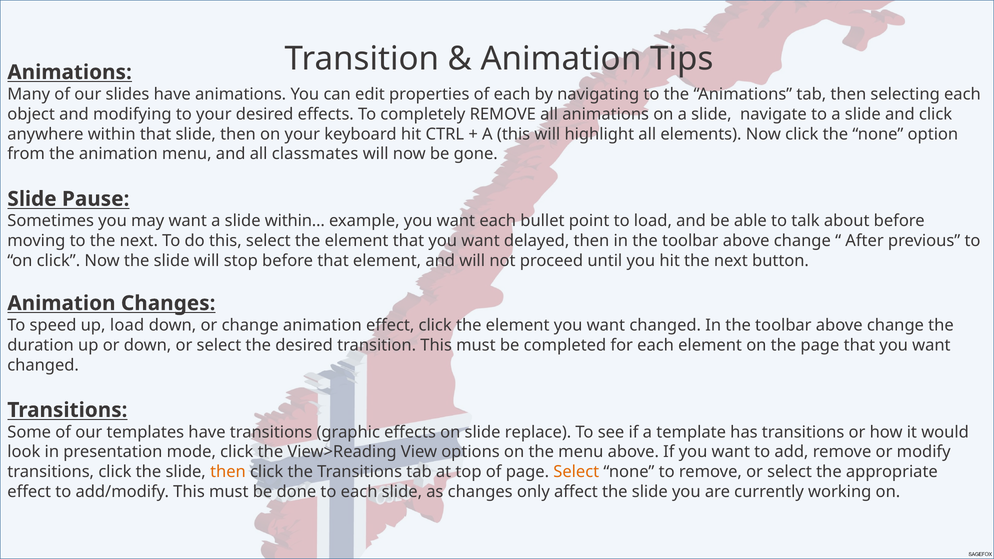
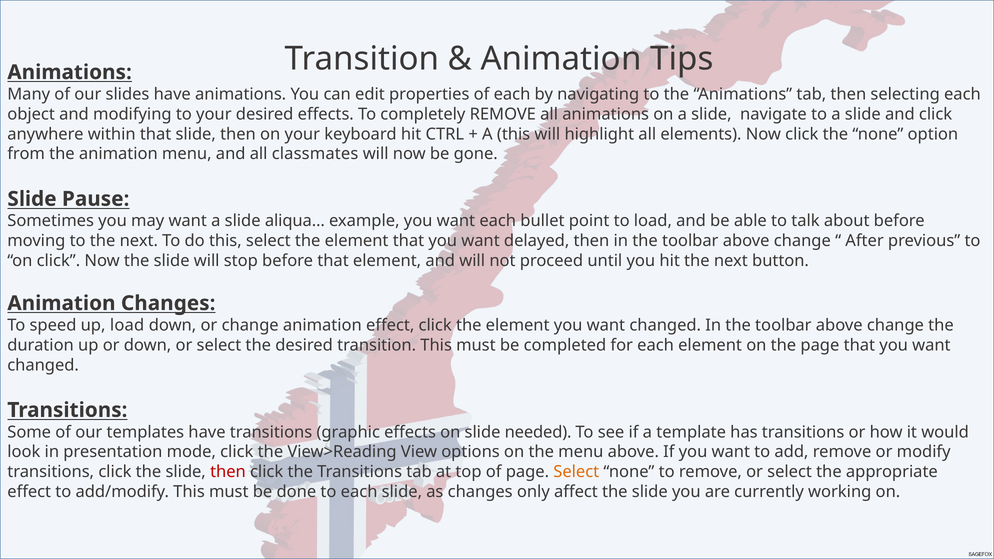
within…: within… -> aliqua… (295, 221)
replace: replace -> needed (538, 432)
then colour: orange -> red (228, 472)
